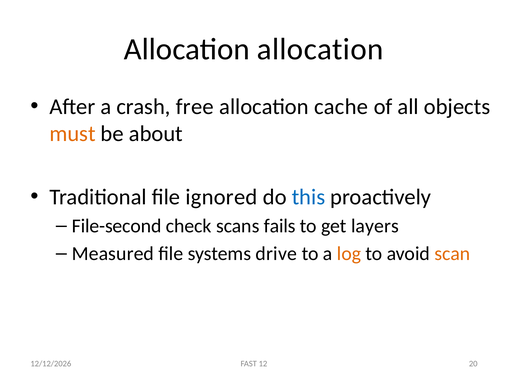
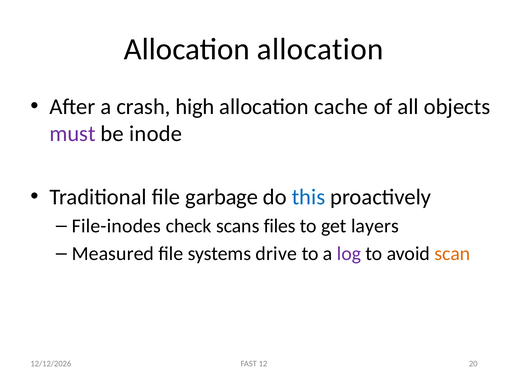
free: free -> high (195, 107)
must colour: orange -> purple (73, 134)
about: about -> inode (156, 134)
ignored: ignored -> garbage (222, 197)
File-second: File-second -> File-inodes (116, 226)
fails: fails -> files (280, 226)
log colour: orange -> purple (349, 254)
